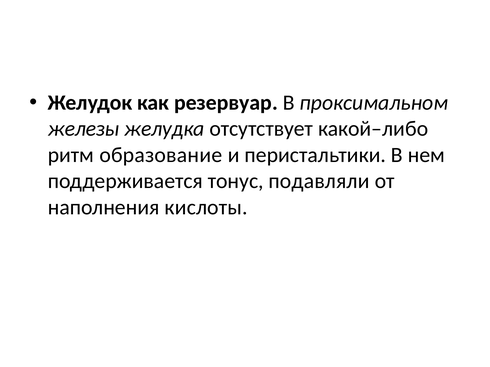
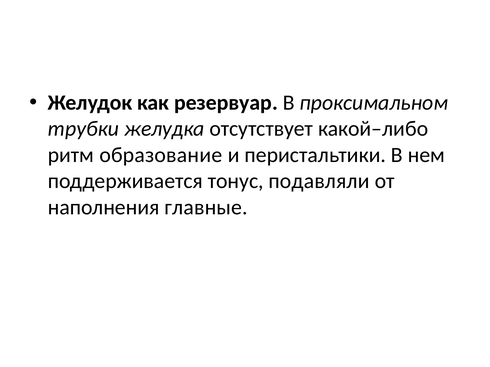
железы: железы -> трубки (83, 129)
кислоты: кислоты -> главные (206, 207)
